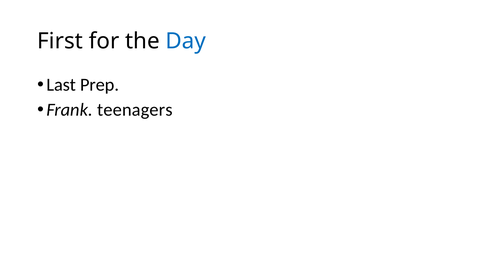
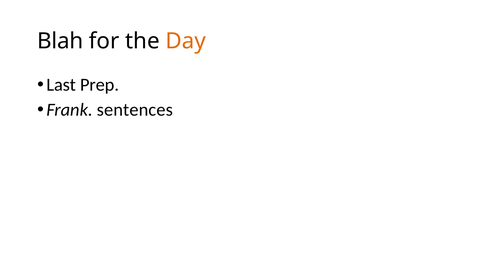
First: First -> Blah (60, 41)
Day colour: blue -> orange (186, 41)
teenagers: teenagers -> sentences (135, 110)
